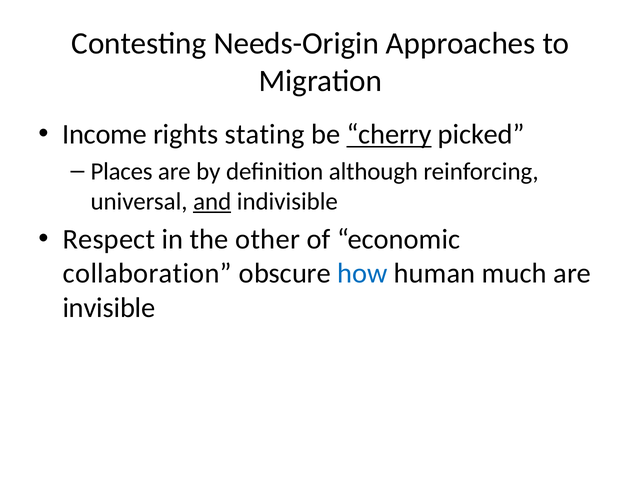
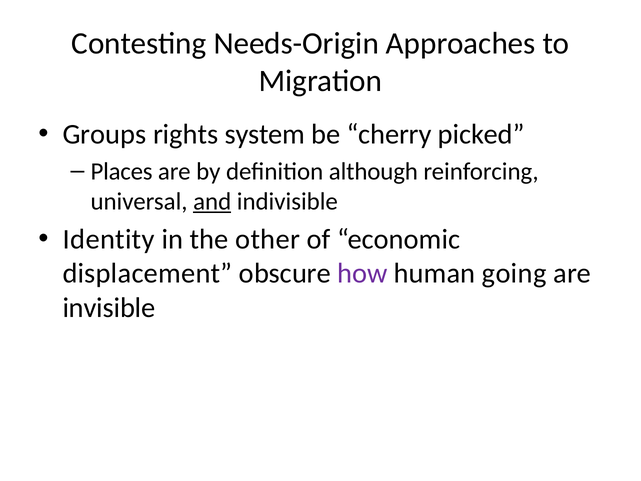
Income: Income -> Groups (105, 134)
stating: stating -> system (265, 134)
cherry underline: present -> none (389, 134)
Respect: Respect -> Identity (109, 239)
collaboration: collaboration -> displacement (147, 273)
how colour: blue -> purple (362, 273)
much: much -> going (514, 273)
